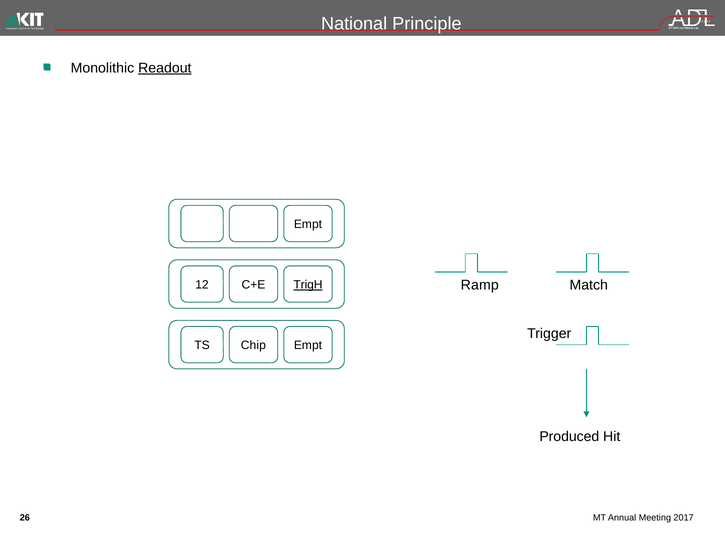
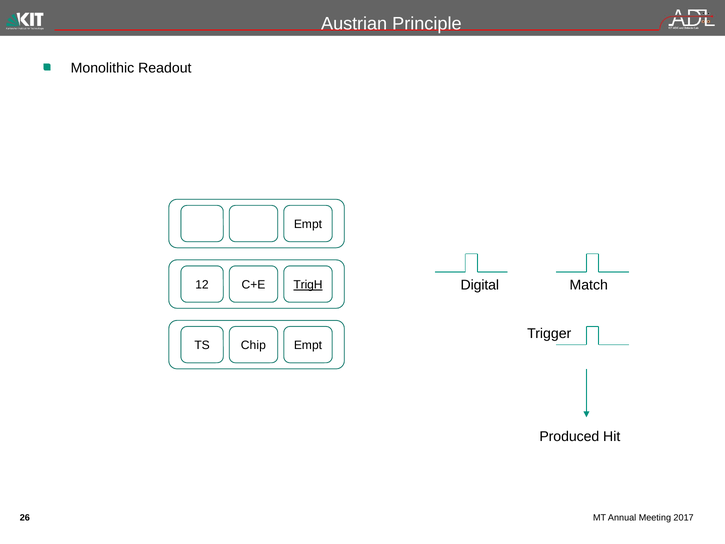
National: National -> Austrian (354, 24)
Readout underline: present -> none (165, 68)
Ramp: Ramp -> Digital (480, 285)
